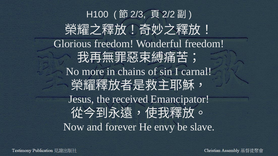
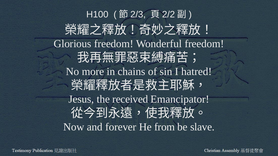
carnal: carnal -> hatred (197, 72)
envy: envy -> from (165, 127)
